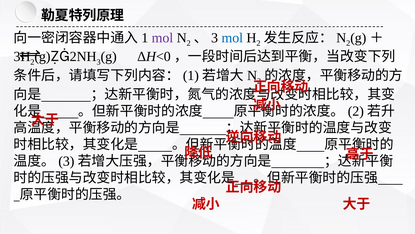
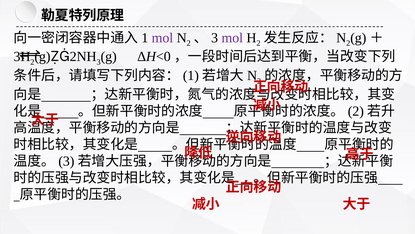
mol colour: blue -> purple (232, 38)
